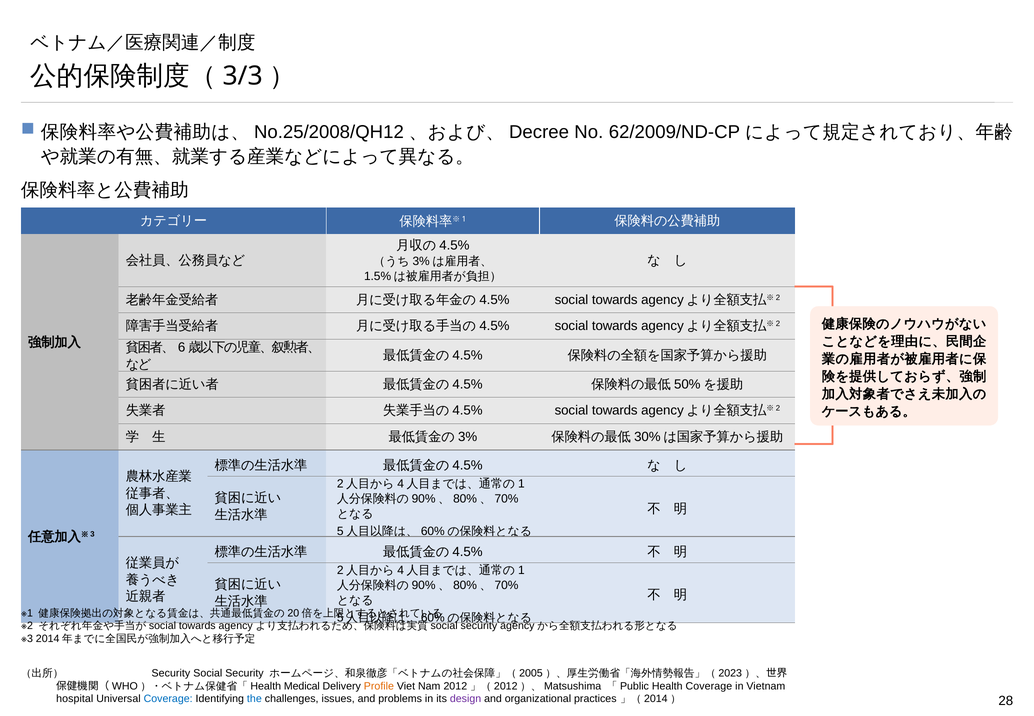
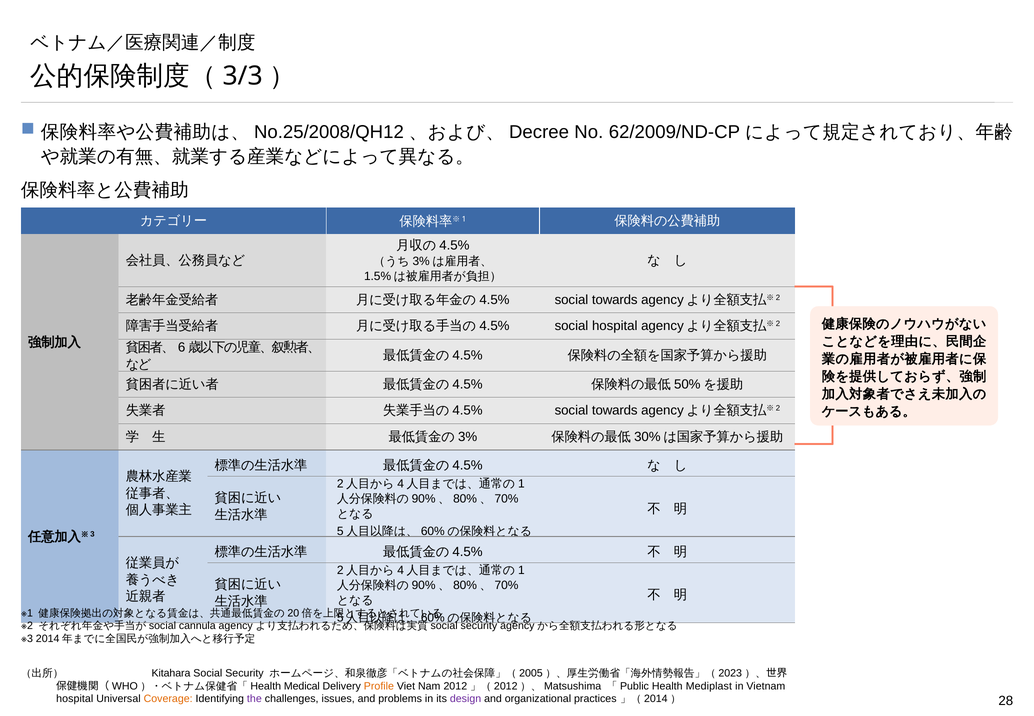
towards: towards -> hospital (615, 326)
towards: towards -> cannula (197, 626)
Security: Security -> Kitahara (171, 673)
Health Coverage: Coverage -> Mediplast (709, 686)
Coverage colour: blue -> orange (168, 699)
the colour: blue -> purple (254, 699)
